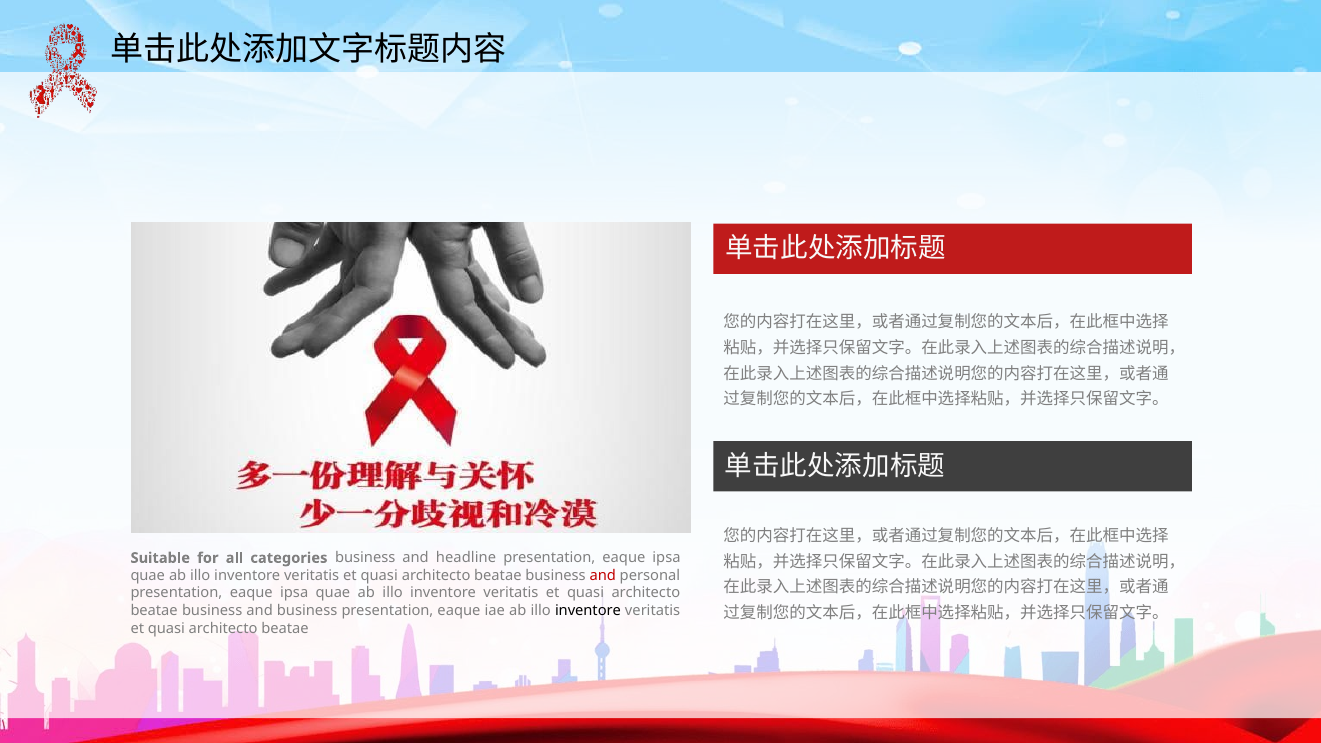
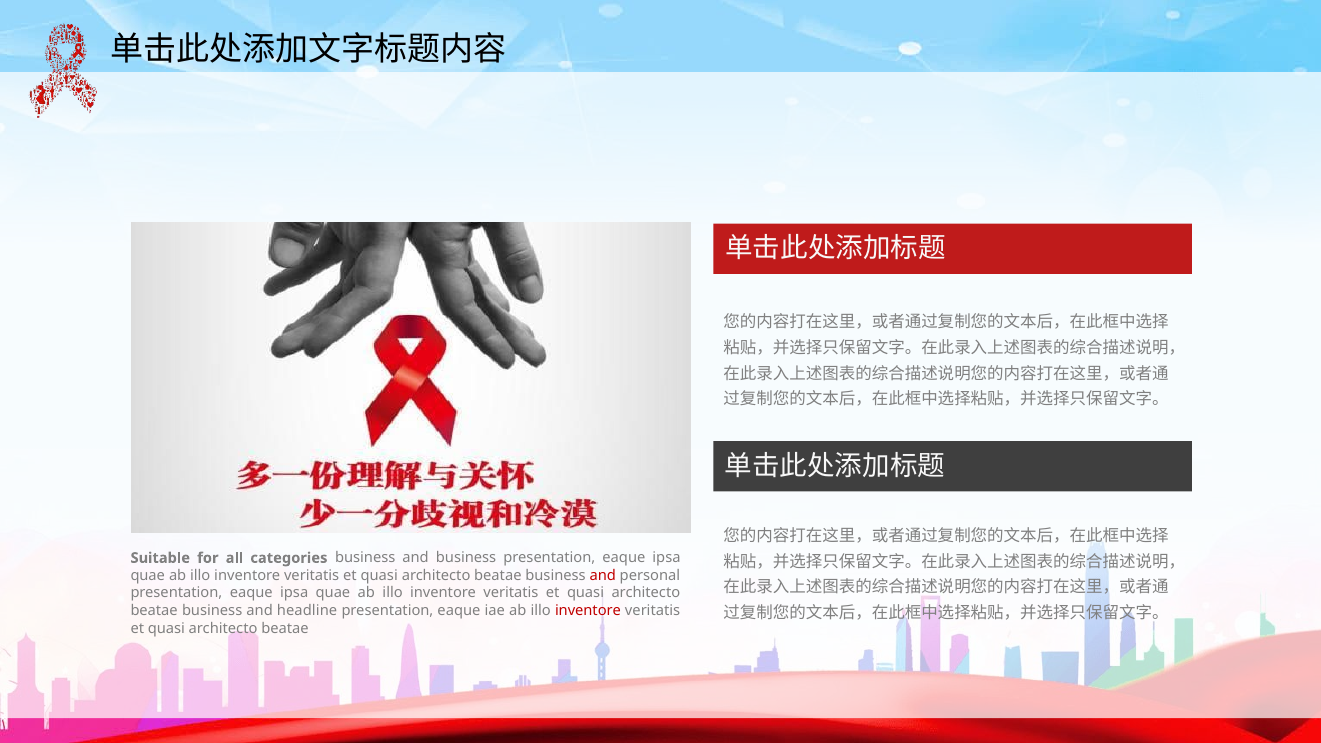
and headline: headline -> business (466, 558)
and business: business -> headline (307, 611)
inventore colour: black -> red (588, 611)
